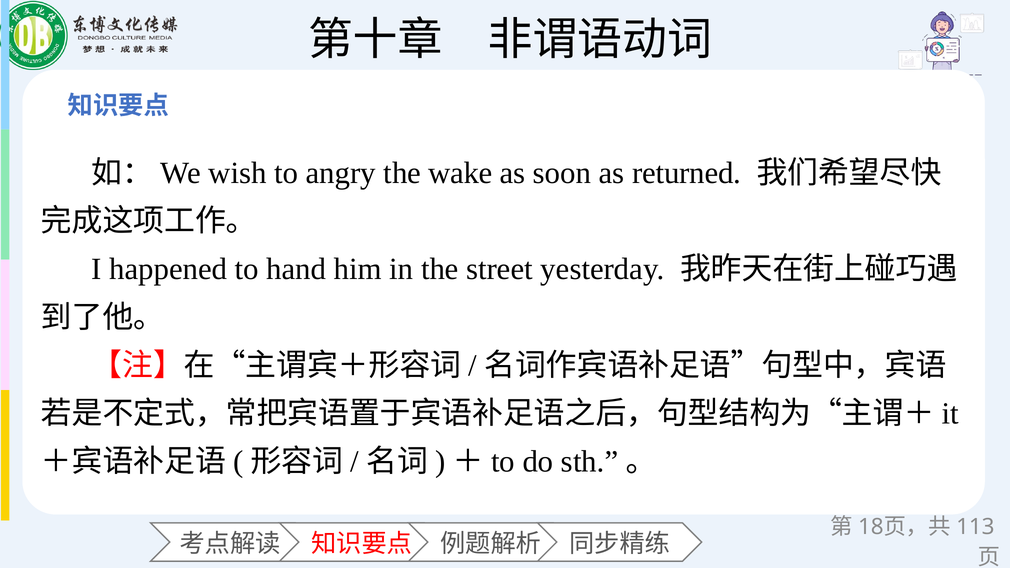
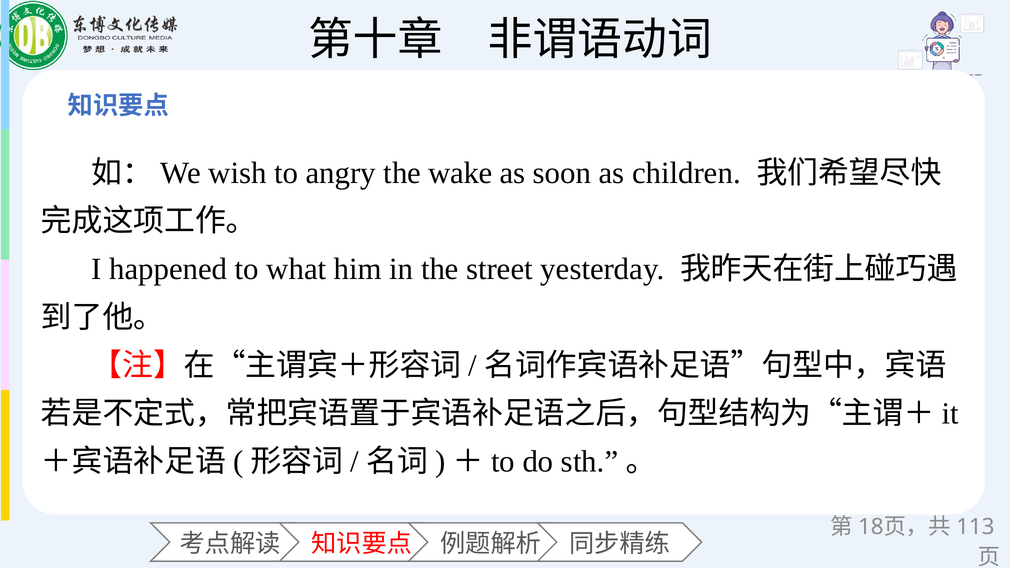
returned: returned -> children (686, 173)
hand: hand -> what (296, 269)
